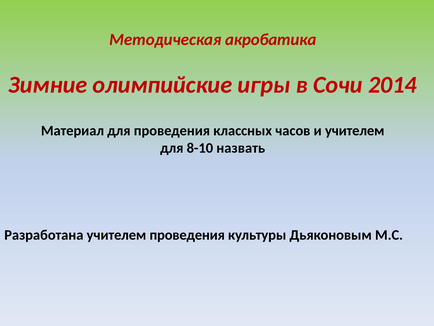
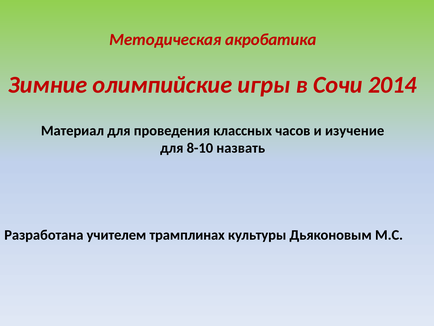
и учителем: учителем -> изучение (355, 130)
учителем проведения: проведения -> трамплинах (187, 235)
